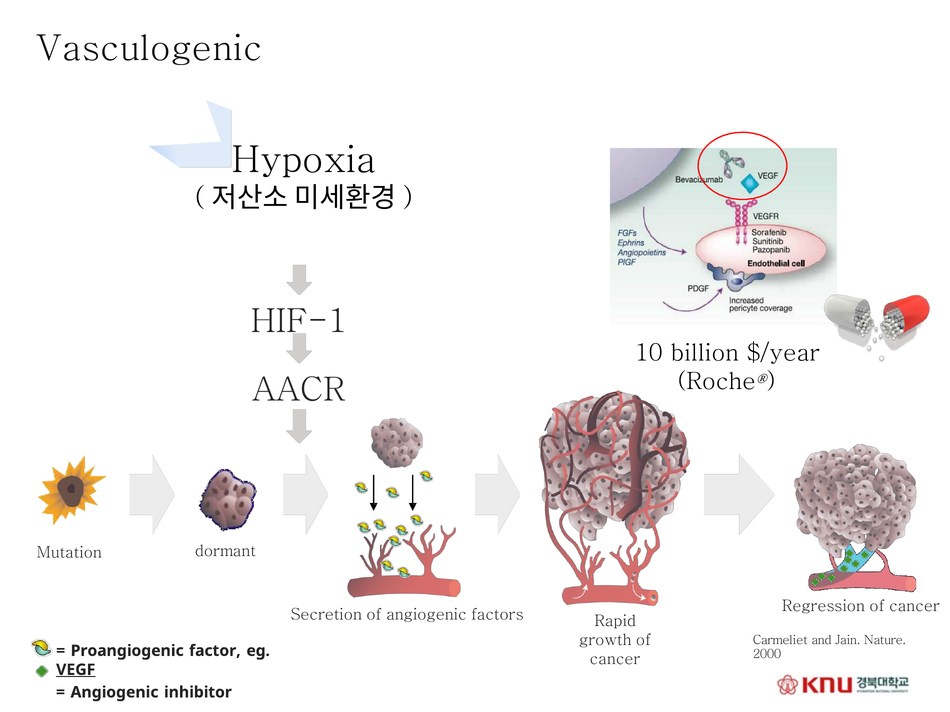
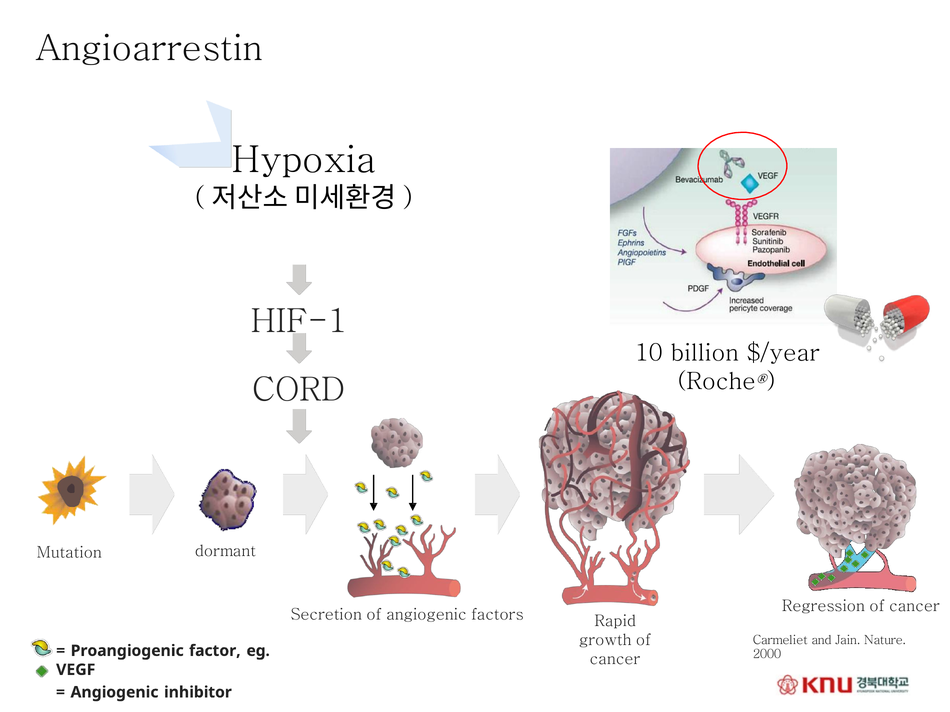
Vasculogenic: Vasculogenic -> Angioarrestin (149, 48)
AACR: AACR -> CORD (299, 390)
VEGF underline: present -> none (76, 670)
